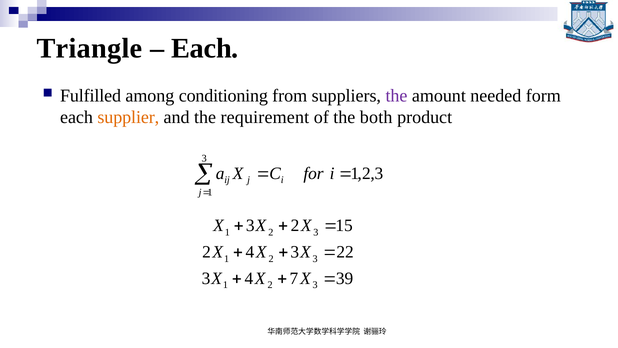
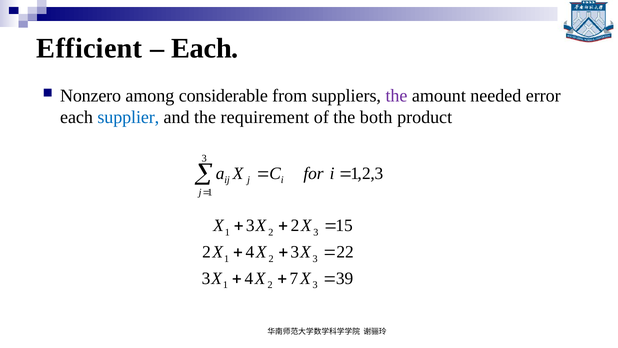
Triangle: Triangle -> Efficient (89, 48)
Fulfilled: Fulfilled -> Nonzero (91, 96)
conditioning: conditioning -> considerable (223, 96)
form: form -> error (543, 96)
supplier colour: orange -> blue (128, 117)
